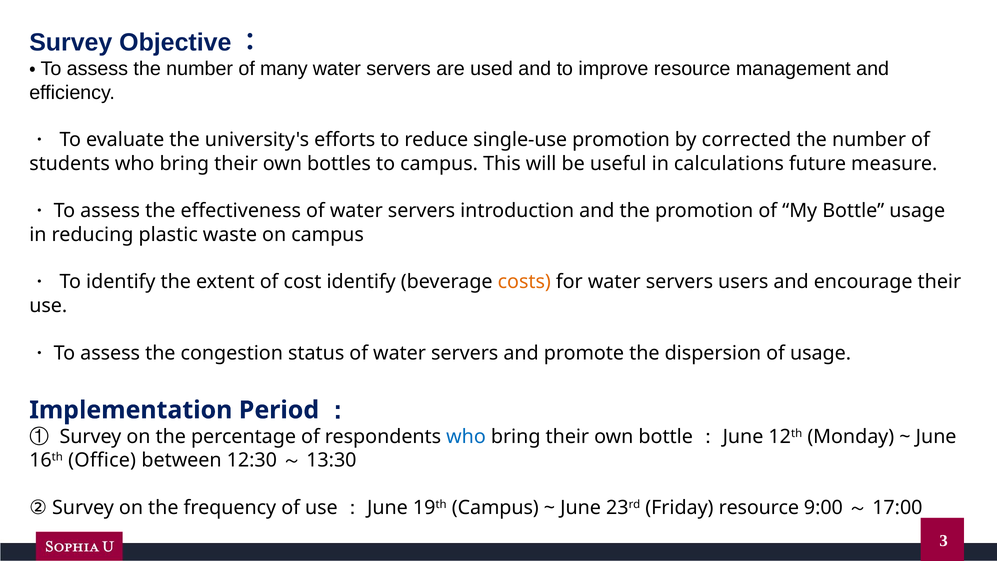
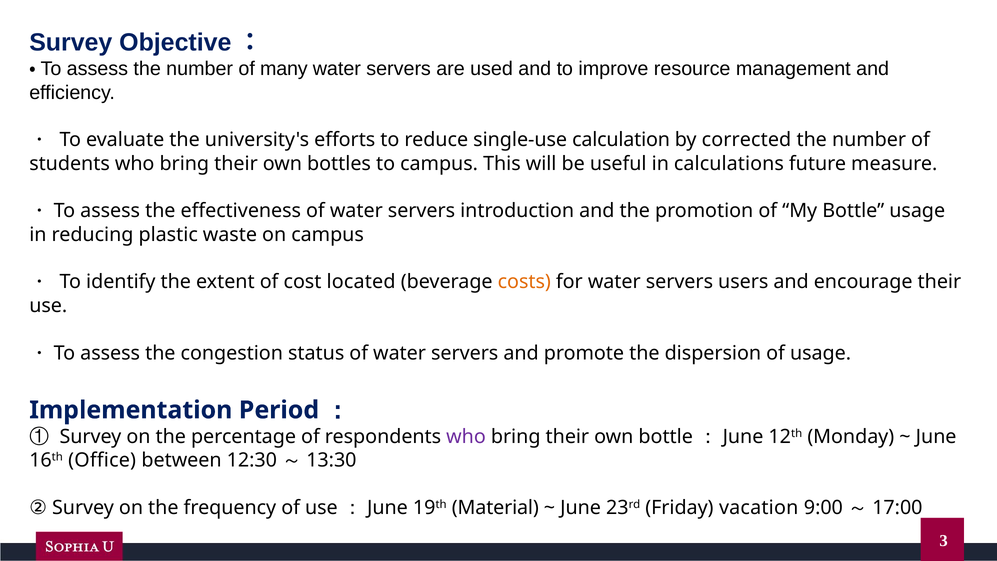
single-use promotion: promotion -> calculation (621, 140)
cost identify: identify -> located (361, 282)
who colour: blue -> purple (466, 436)
19th Campus: Campus -> Material (495, 507)
Friday resource: resource -> vacation (759, 507)
